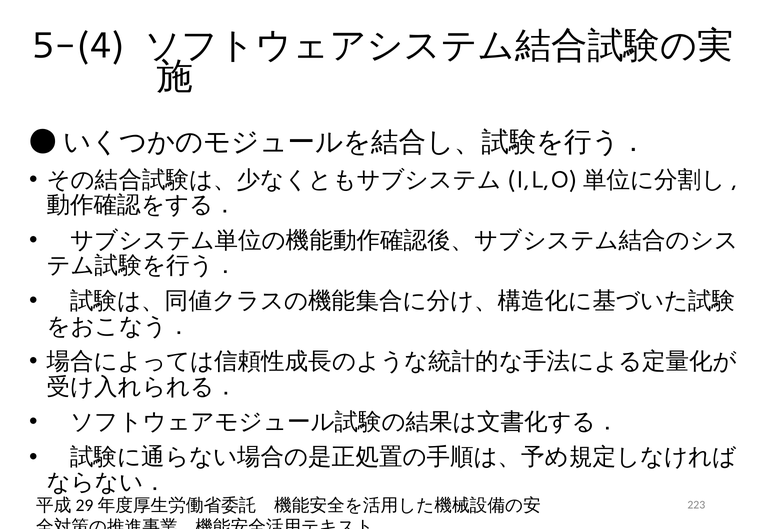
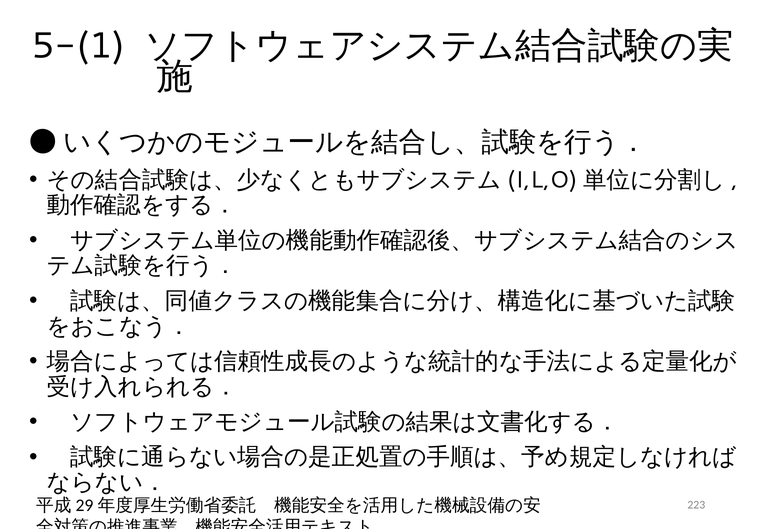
5-(4: 5-(4 -> 5-(1 (79, 46)
